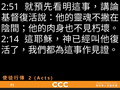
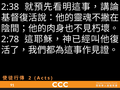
2:51: 2:51 -> 2:38 (10, 7)
2:14: 2:14 -> 2:78 (10, 39)
